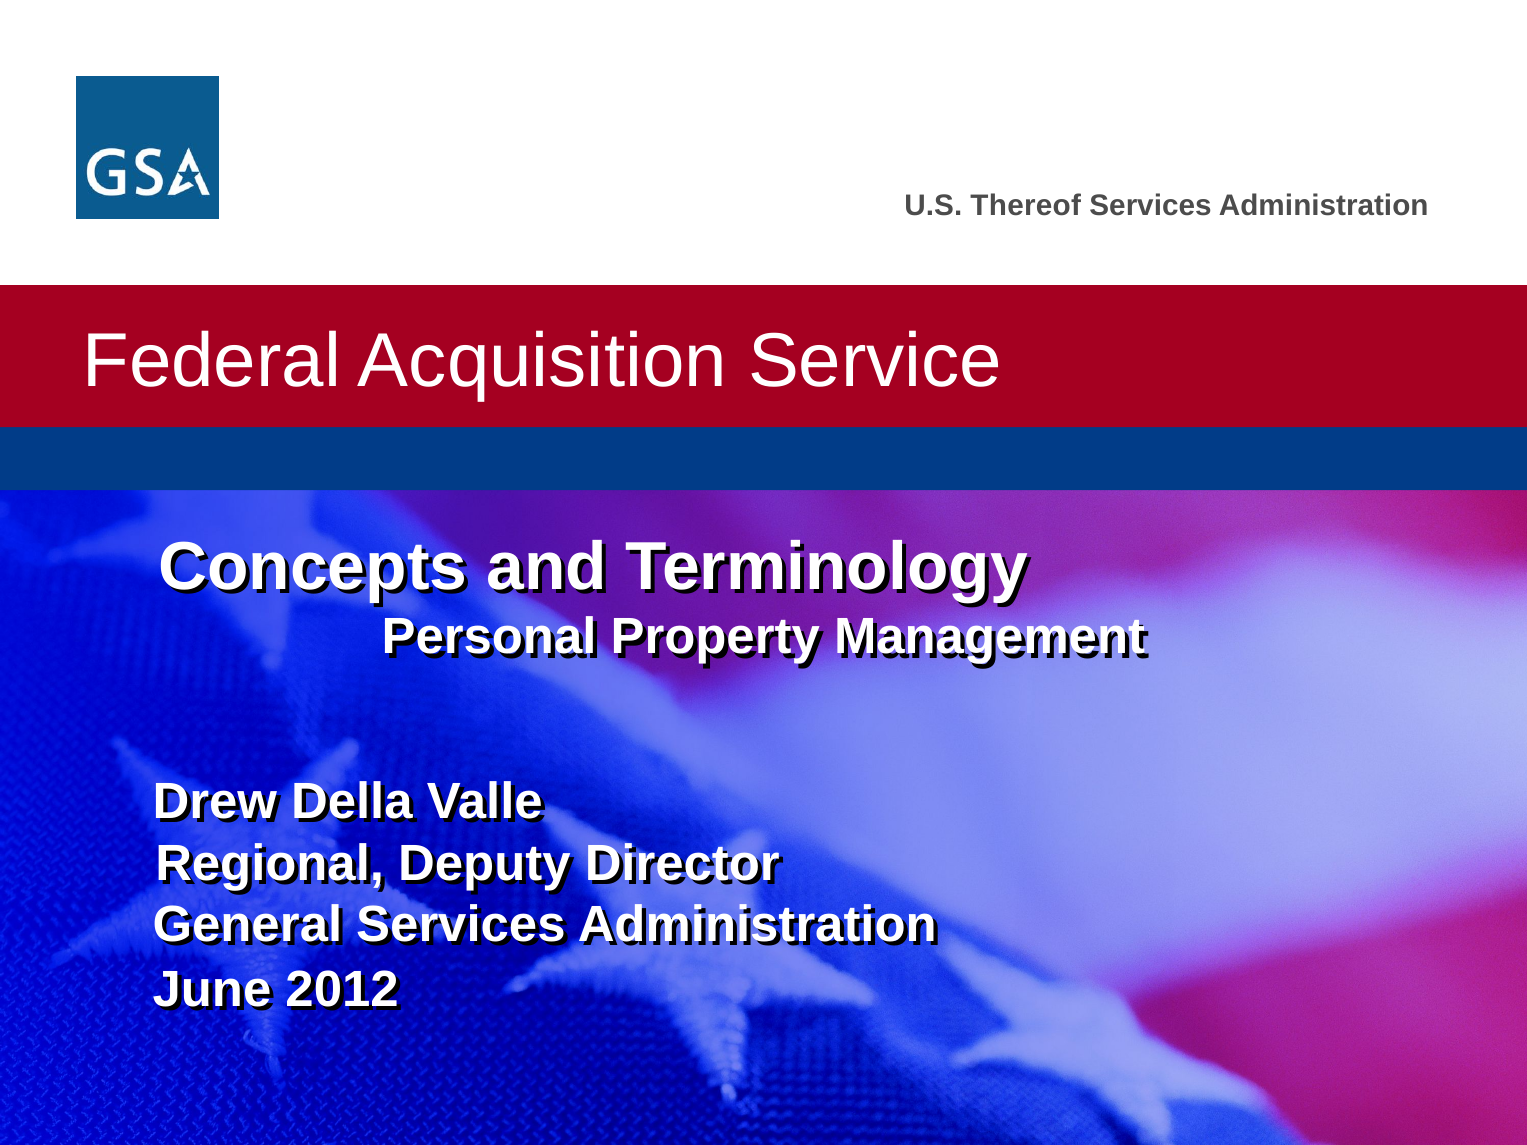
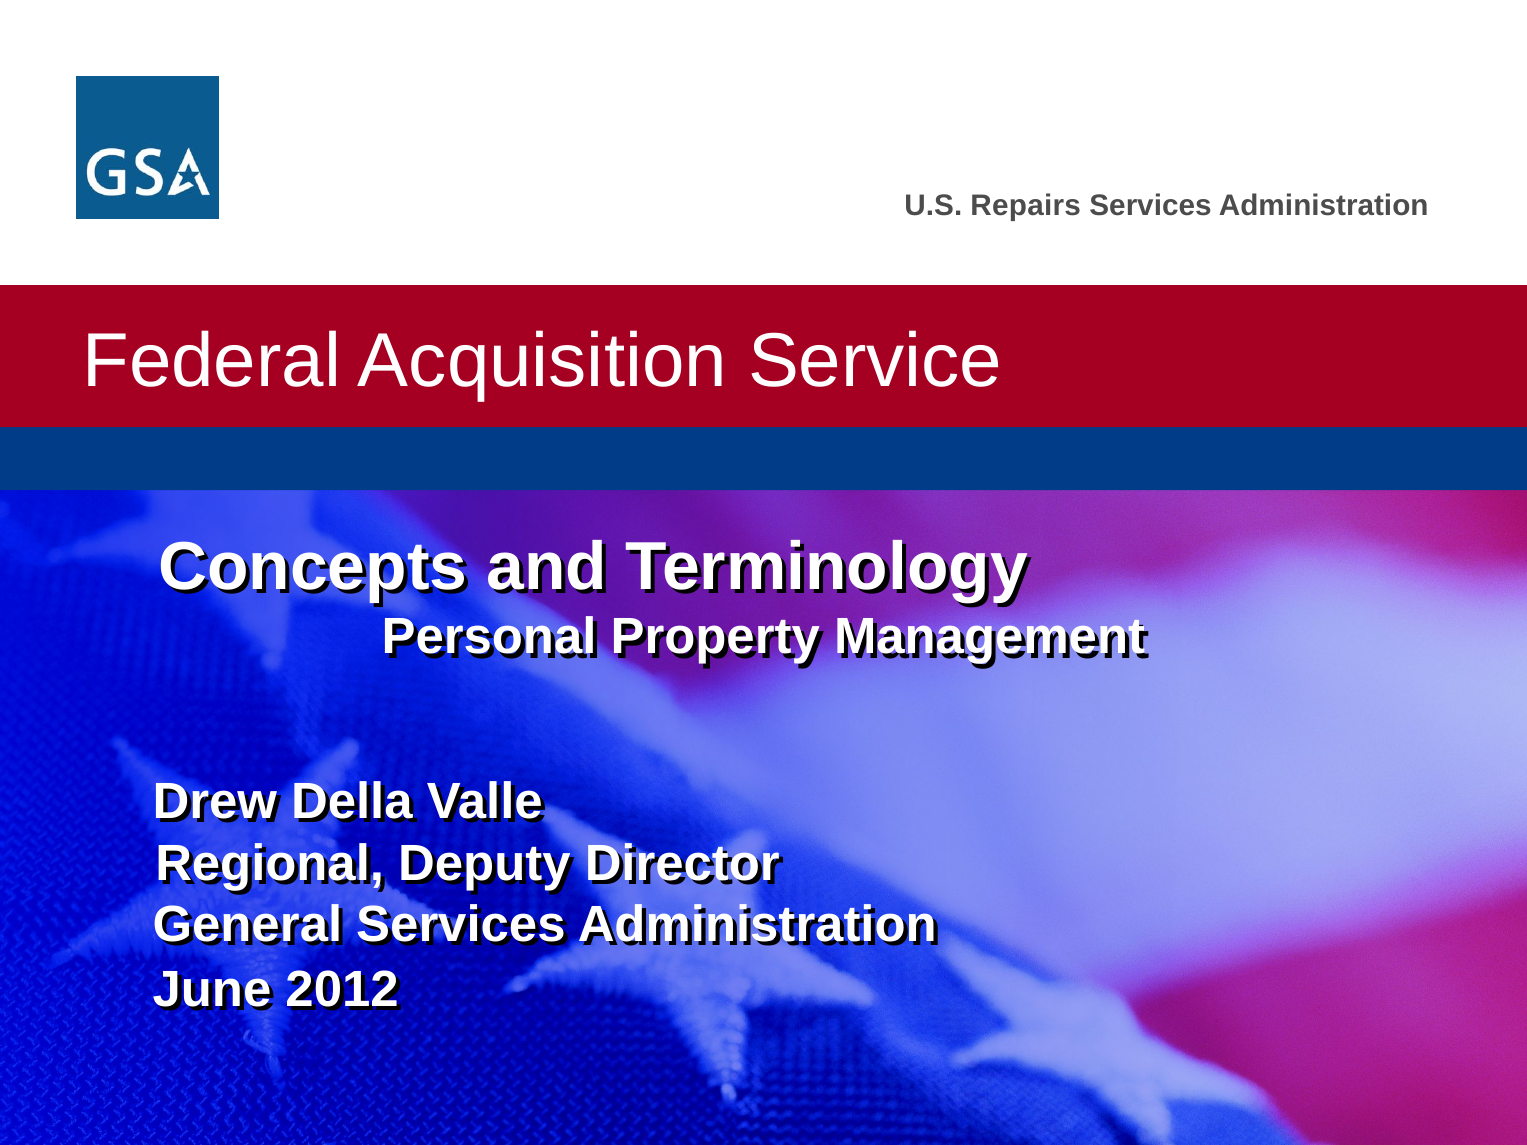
Thereof: Thereof -> Repairs (1026, 206)
